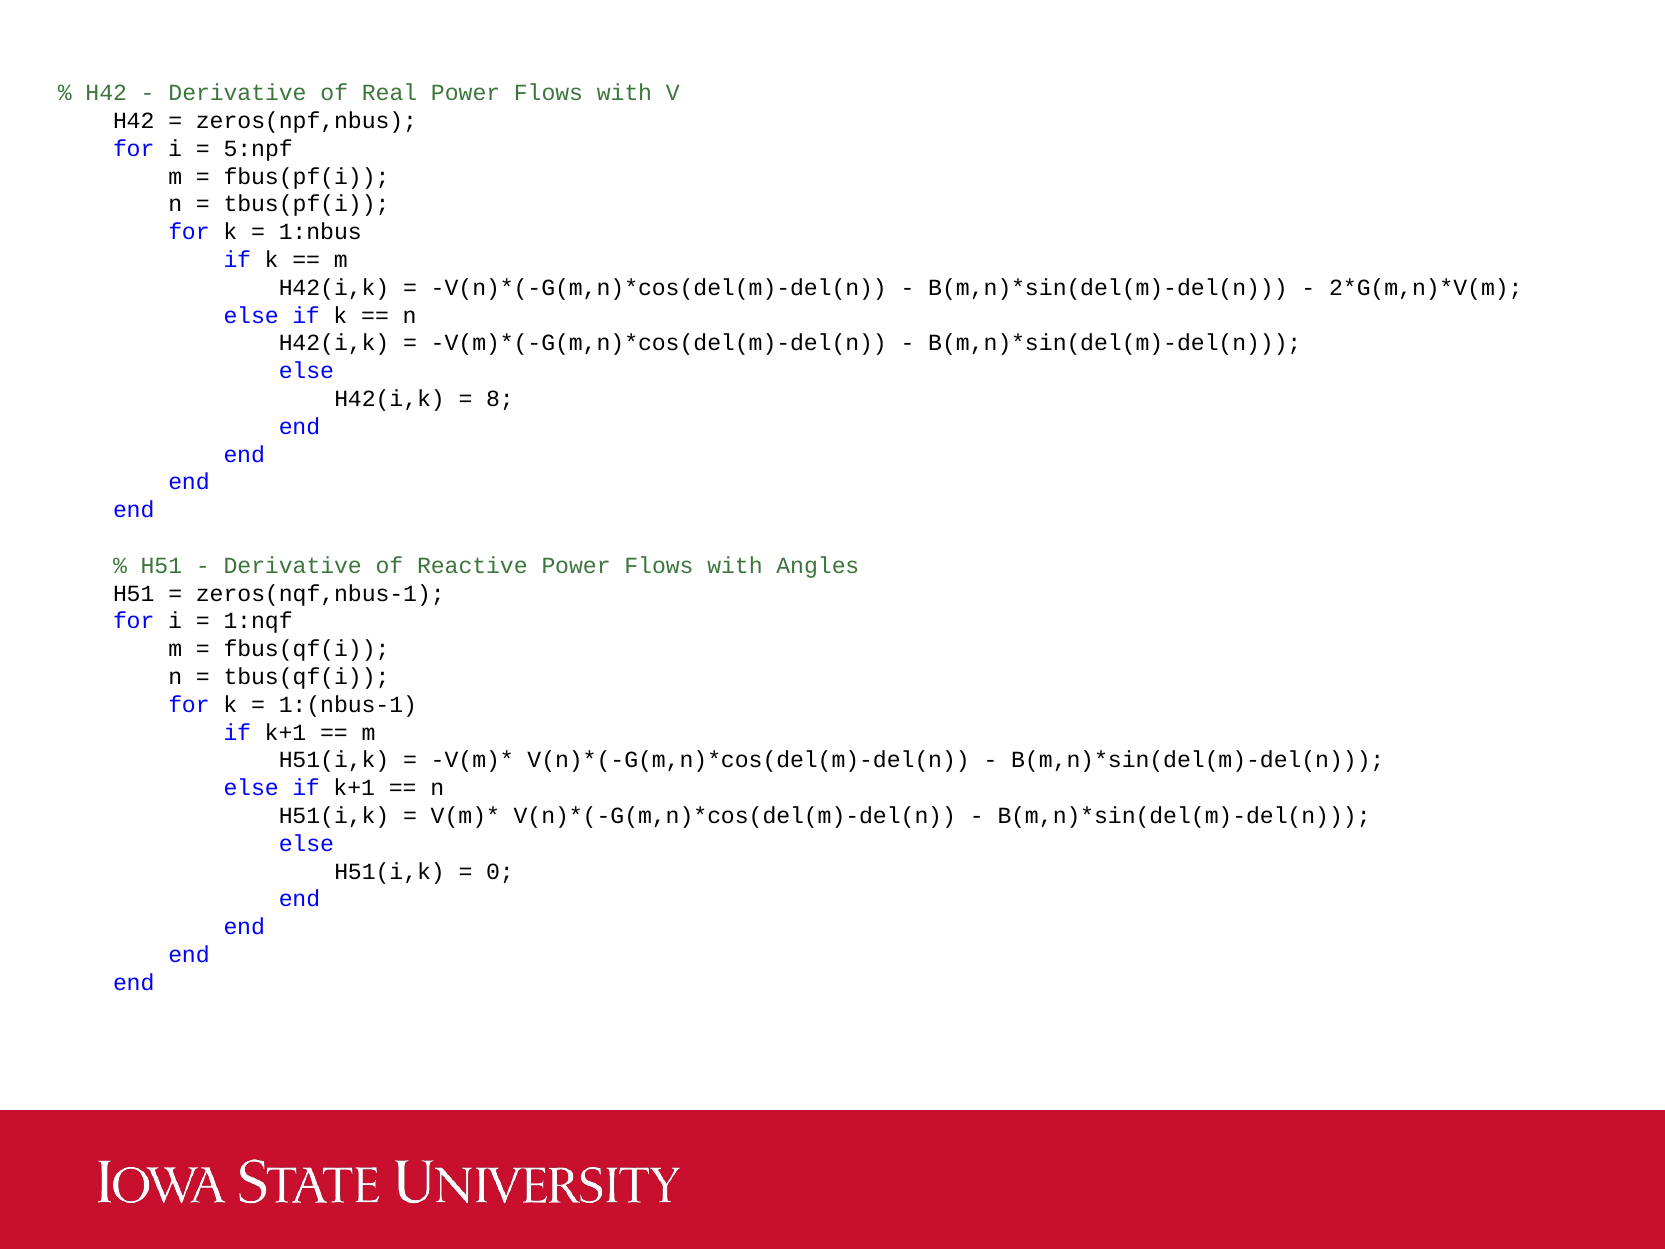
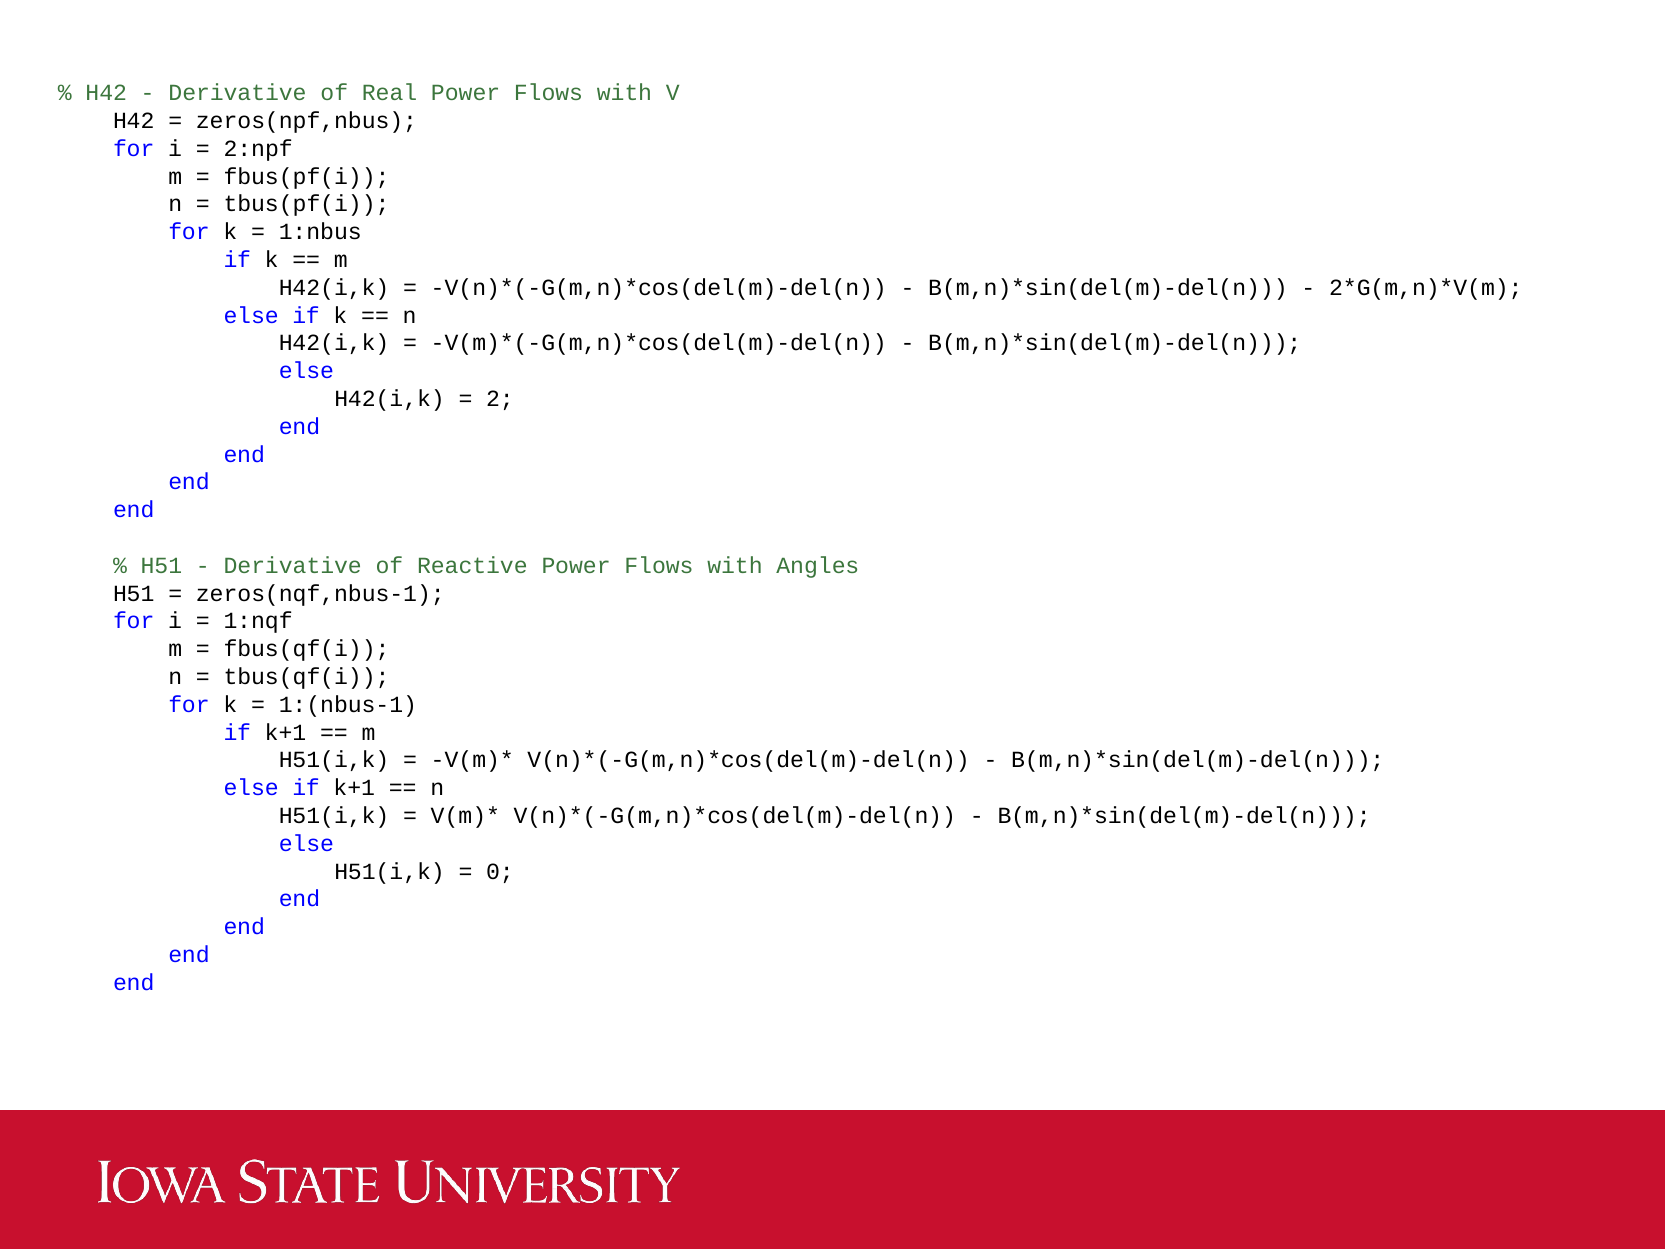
5:npf: 5:npf -> 2:npf (258, 149)
8: 8 -> 2 (500, 399)
